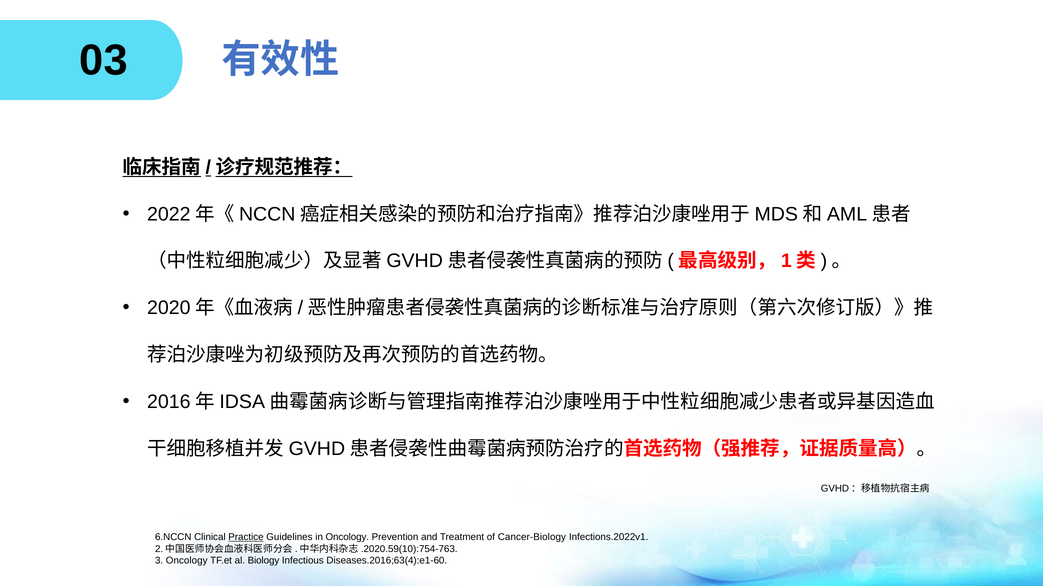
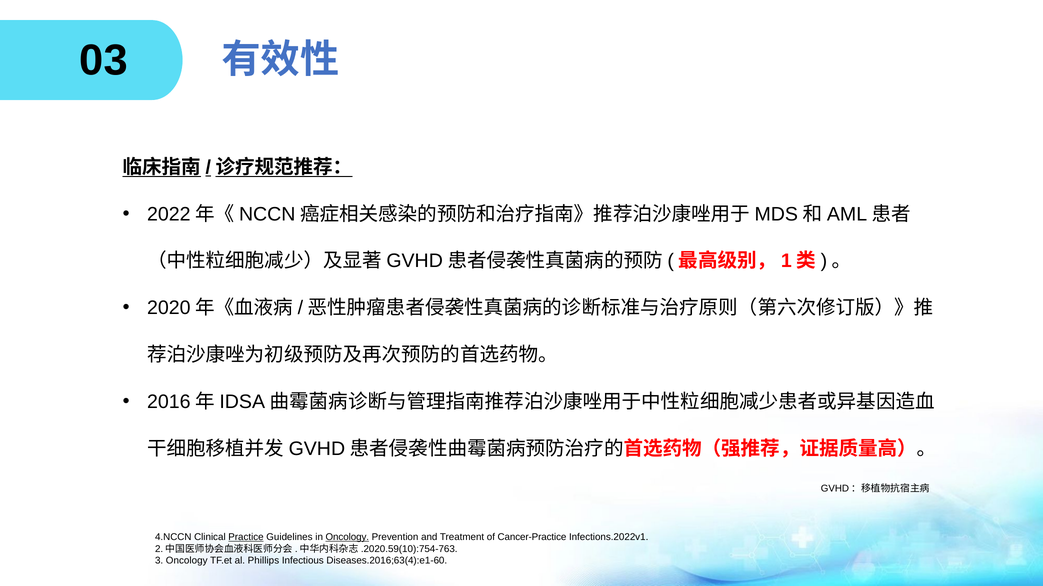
6.NCCN: 6.NCCN -> 4.NCCN (173, 538)
Oncology underline: none -> present (347, 538)
Cancer-Biology: Cancer-Biology -> Cancer-Practice (532, 538)
Biology: Biology -> Phillips (263, 561)
